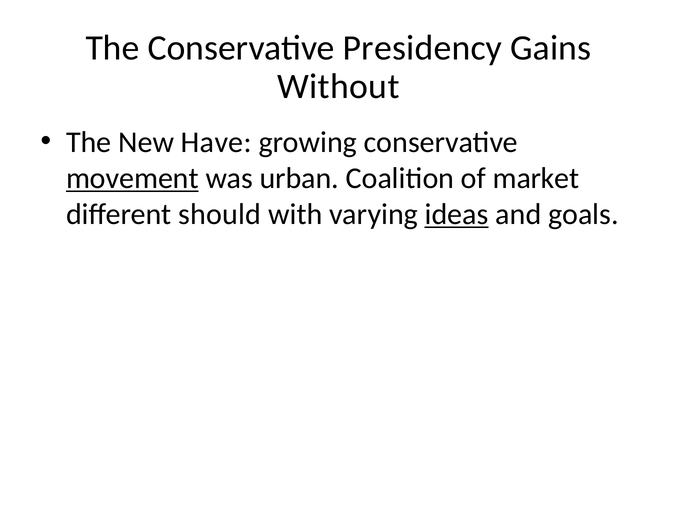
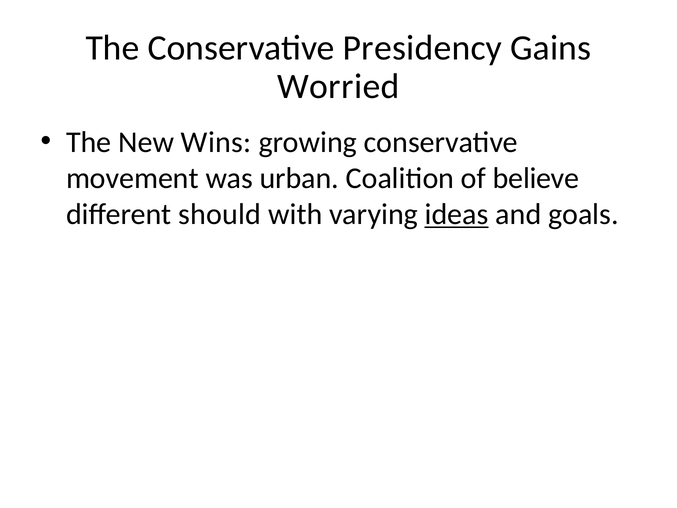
Without: Without -> Worried (338, 87)
Have: Have -> Wins (216, 142)
movement underline: present -> none (132, 178)
market: market -> believe (536, 178)
